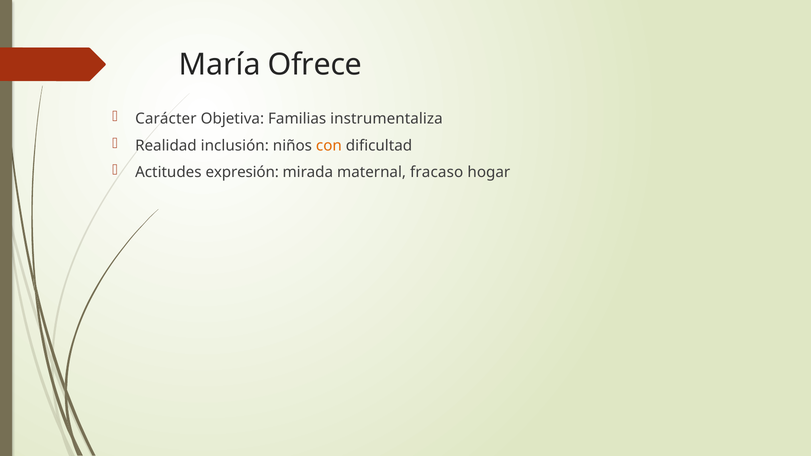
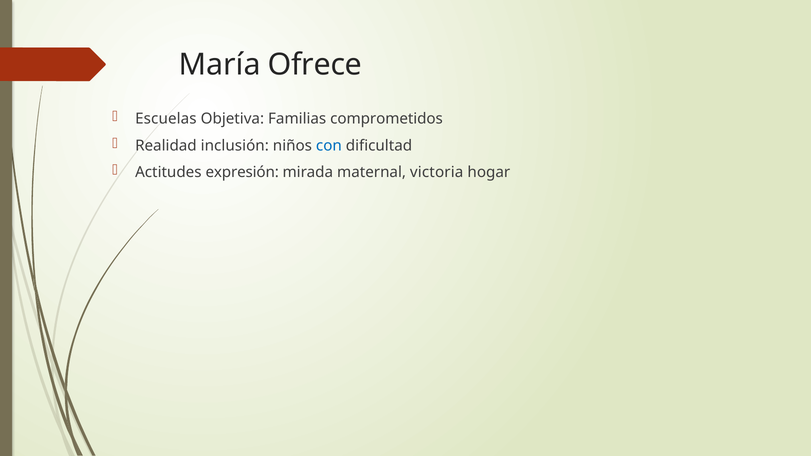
Carácter: Carácter -> Escuelas (166, 119)
instrumentaliza: instrumentaliza -> comprometidos (387, 119)
con colour: orange -> blue (329, 146)
fracaso: fracaso -> victoria (437, 172)
